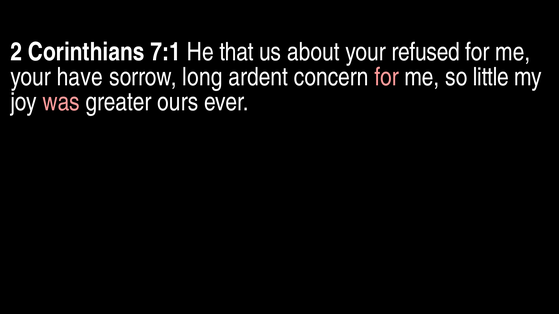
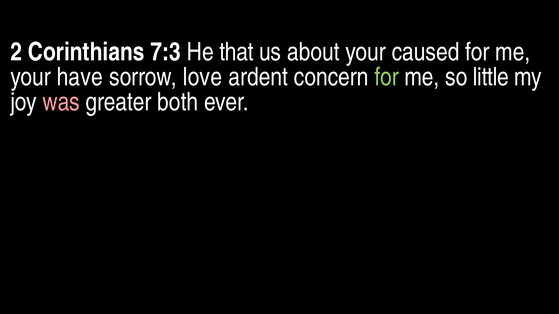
7:1: 7:1 -> 7:3 (166, 52)
refused: refused -> caused (426, 52)
long: long -> love (202, 77)
for colour: pink -> light green (387, 77)
ours: ours -> both (178, 102)
